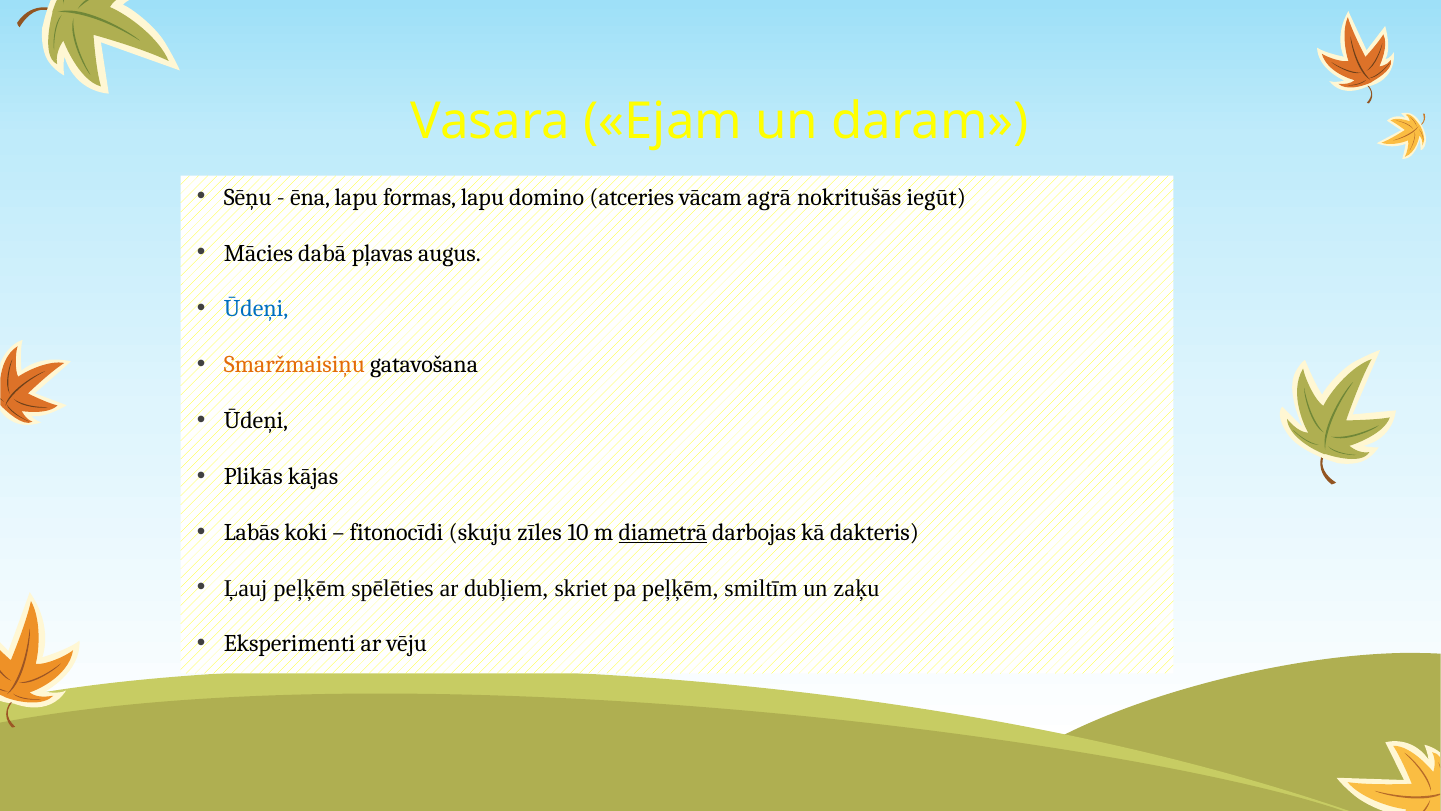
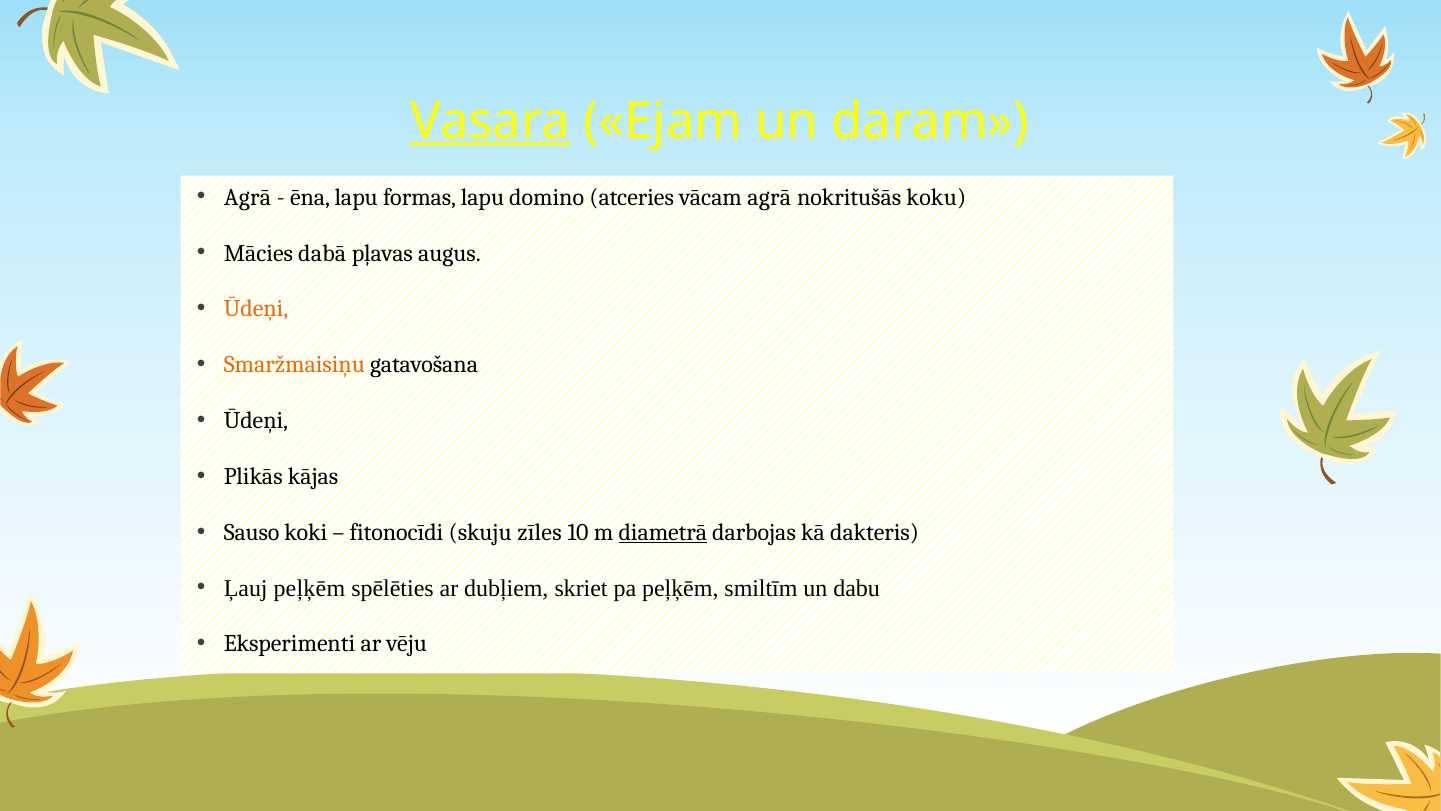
Vasara underline: none -> present (490, 122)
Sēņu: Sēņu -> Agrā (248, 197)
iegūt: iegūt -> koku (936, 197)
Ūdeņi colour: blue -> orange (256, 309)
Labās: Labās -> Sauso (252, 532)
zaķu: zaķu -> dabu (857, 588)
